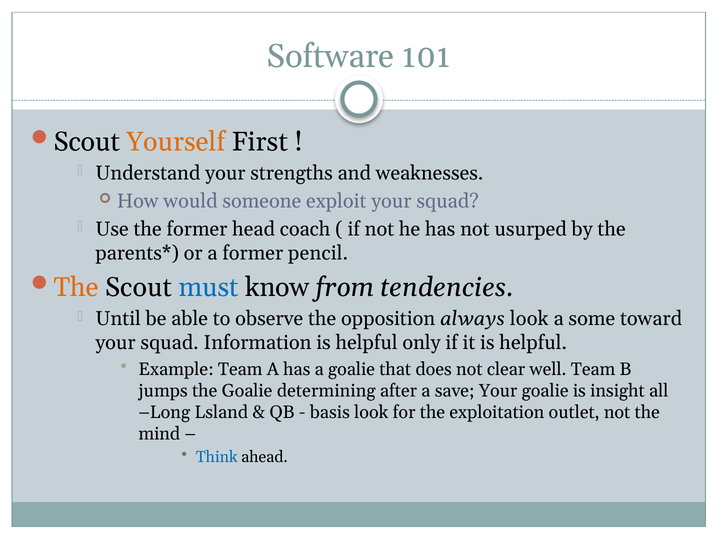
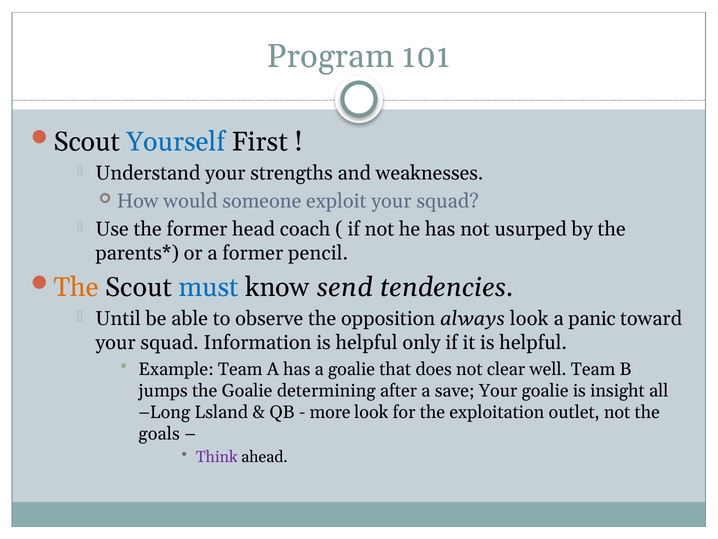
Software: Software -> Program (330, 57)
Yourself colour: orange -> blue (176, 141)
from: from -> send (345, 287)
some: some -> panic (592, 319)
basis: basis -> more (330, 412)
mind: mind -> goals (159, 433)
Think colour: blue -> purple (217, 457)
